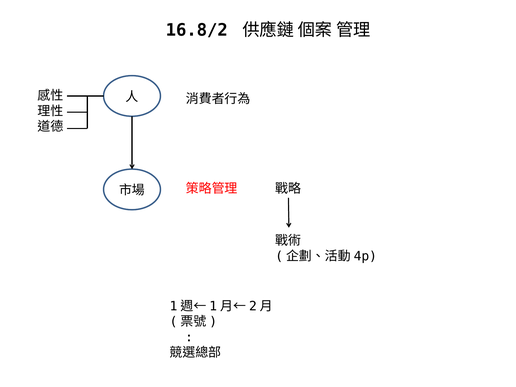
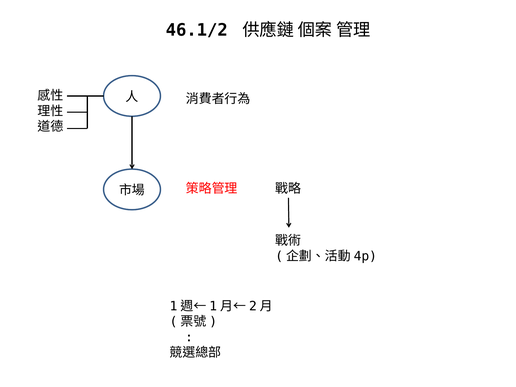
16.8/2: 16.8/2 -> 46.1/2 (197, 30)
